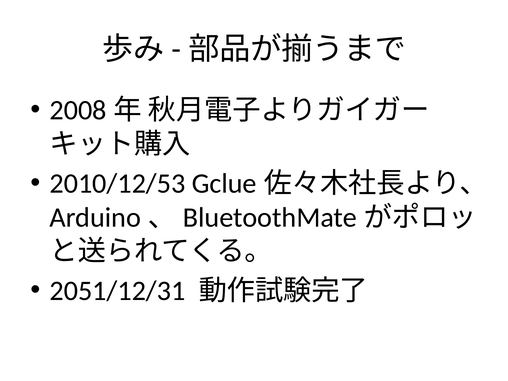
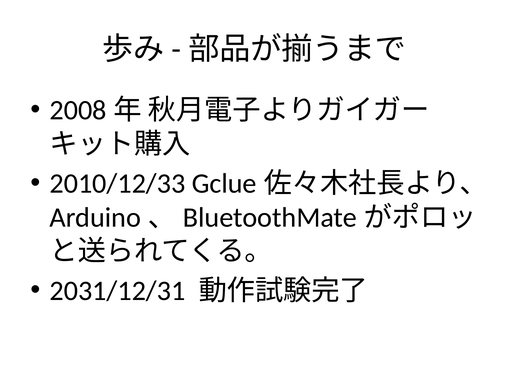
2010/12/53: 2010/12/53 -> 2010/12/33 (117, 184)
2051/12/31: 2051/12/31 -> 2031/12/31 (117, 291)
